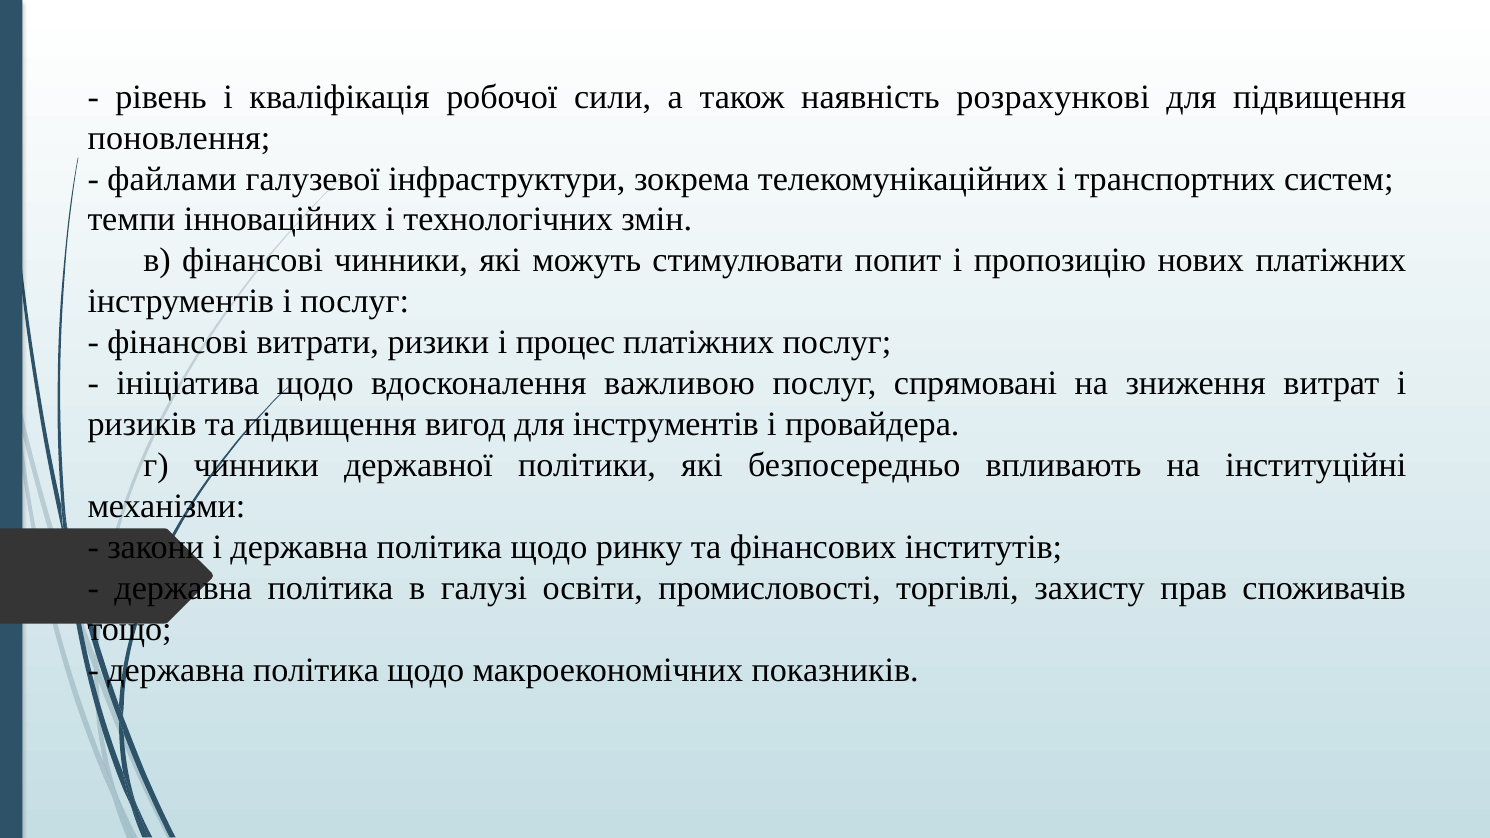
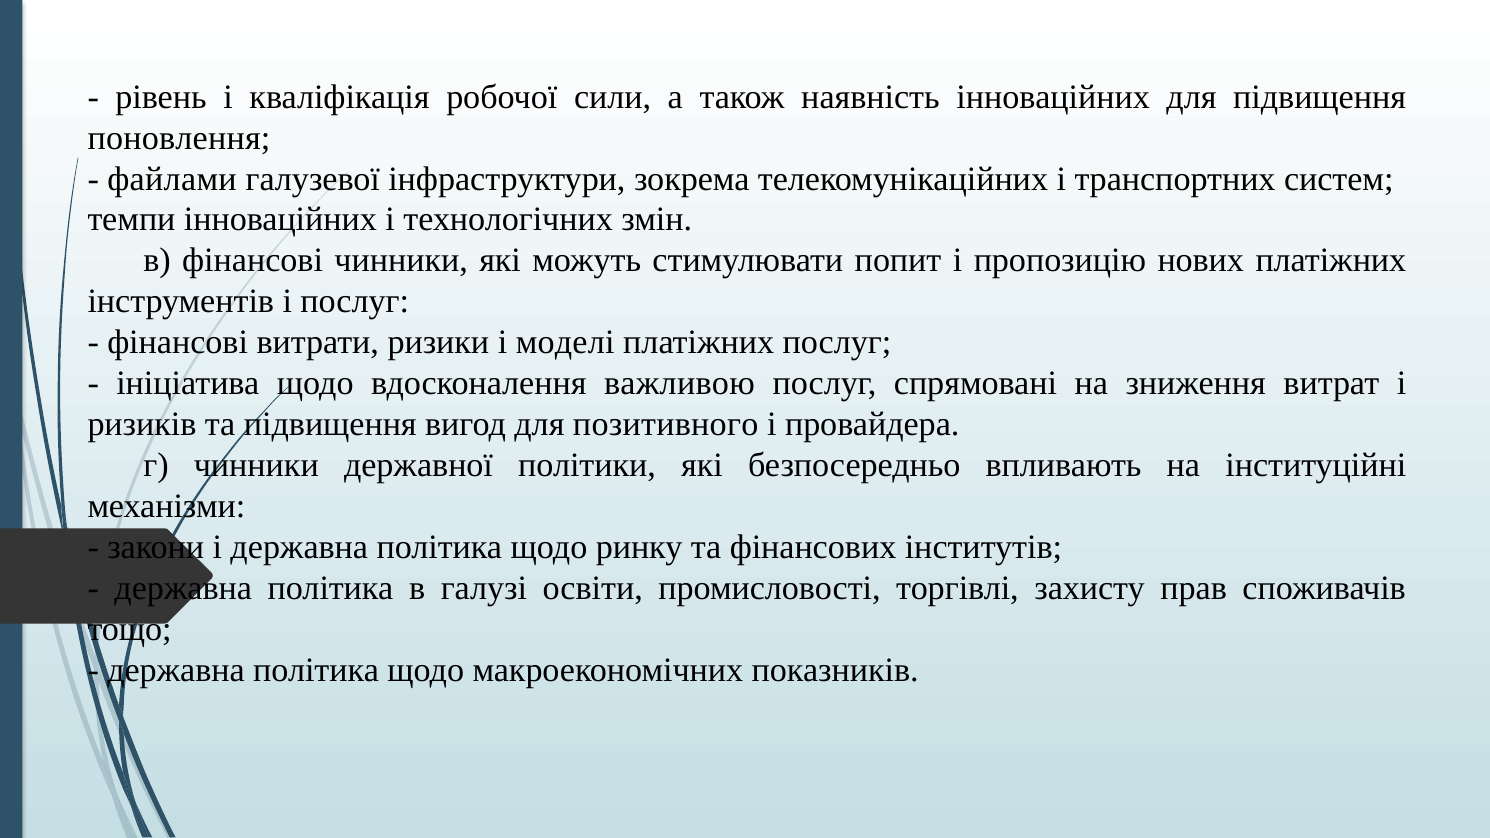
наявність розрахункові: розрахункові -> інноваційних (1053, 97)
процес: процес -> моделі (565, 343)
для інструментів: інструментів -> позитивного (666, 424)
